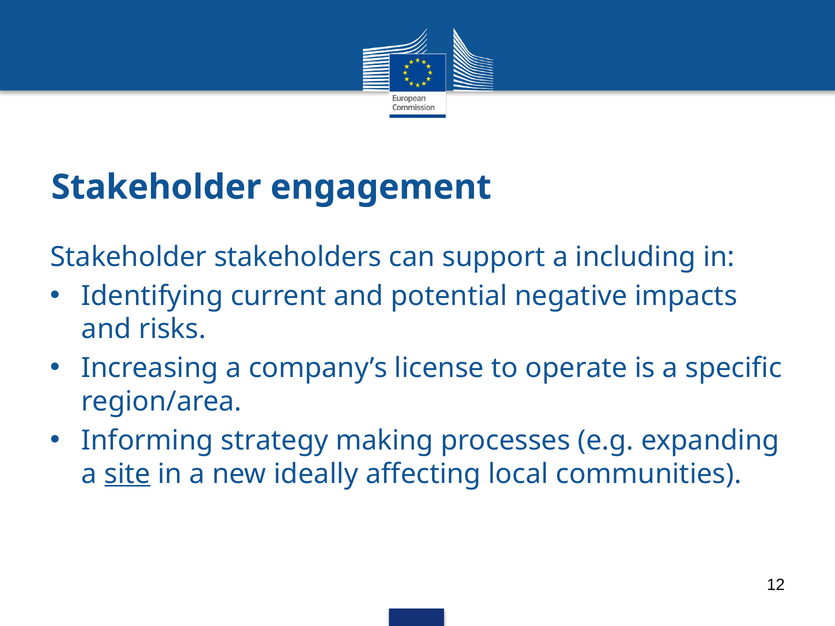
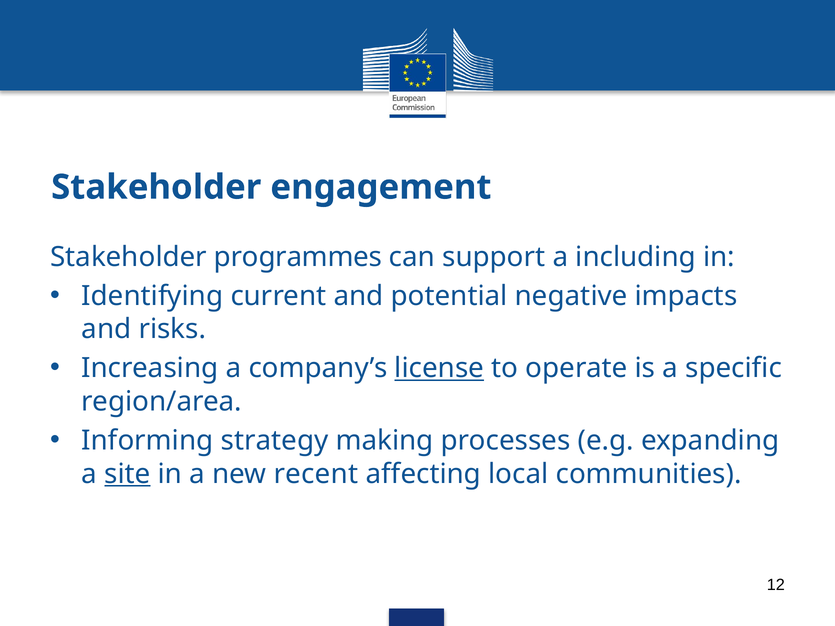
stakeholders: stakeholders -> programmes (298, 257)
license underline: none -> present (439, 368)
ideally: ideally -> recent (316, 474)
